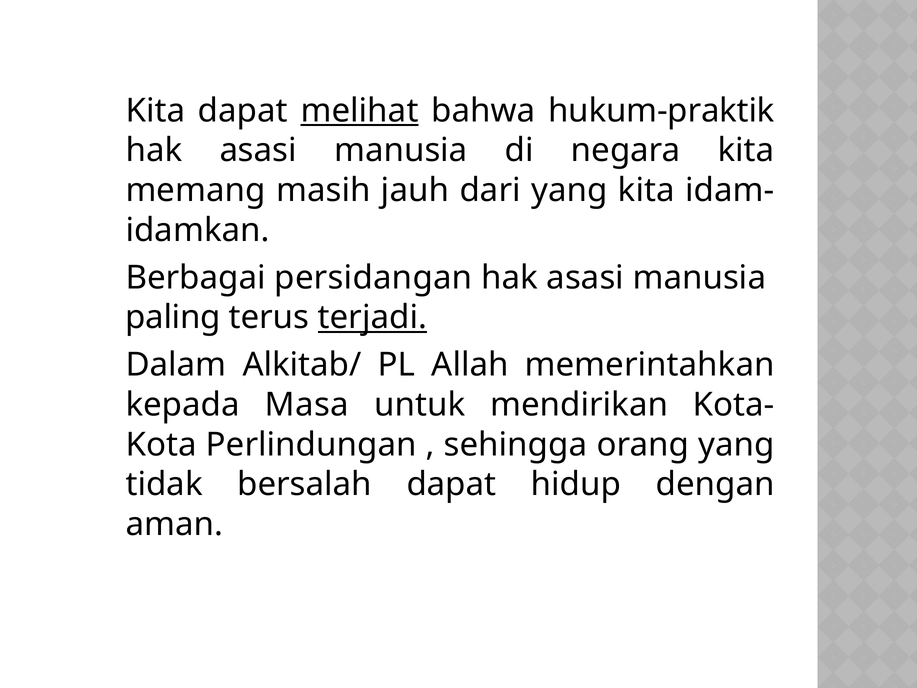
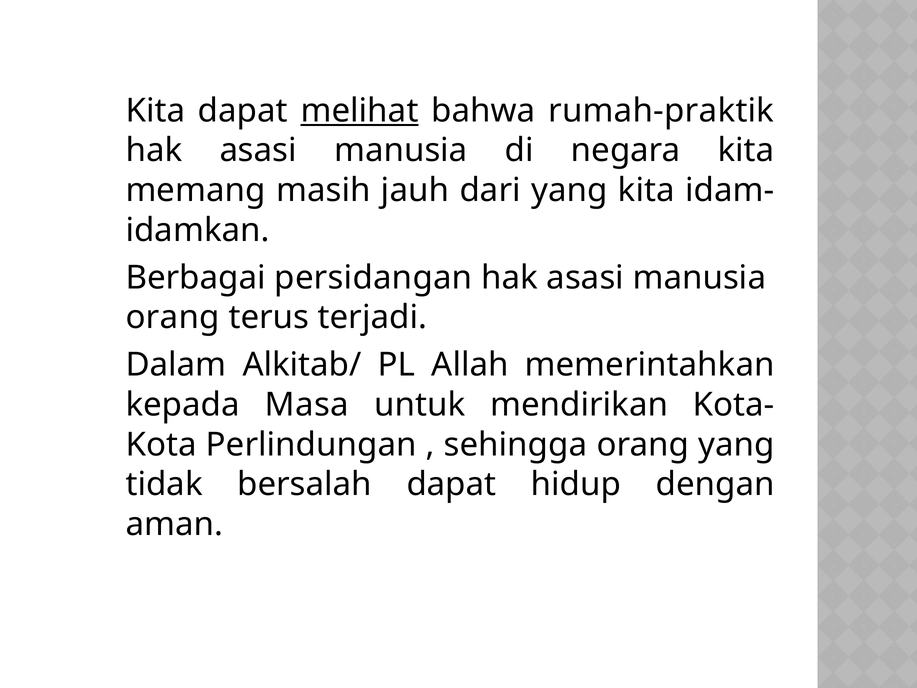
hukum-praktik: hukum-praktik -> rumah-praktik (661, 111)
paling: paling -> orang (173, 317)
terjadi underline: present -> none (372, 317)
